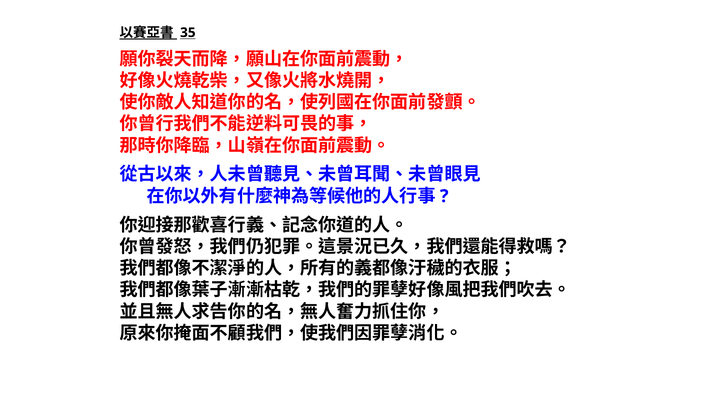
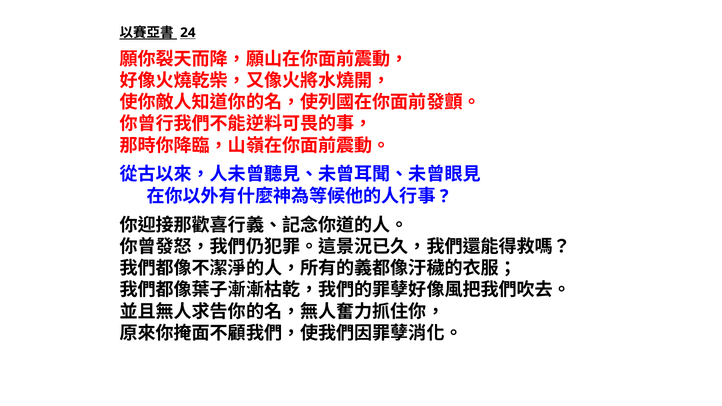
35: 35 -> 24 (188, 33)
